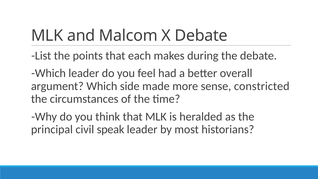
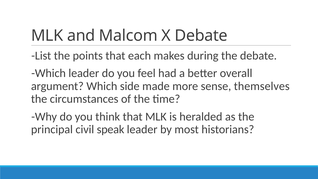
constricted: constricted -> themselves (262, 86)
